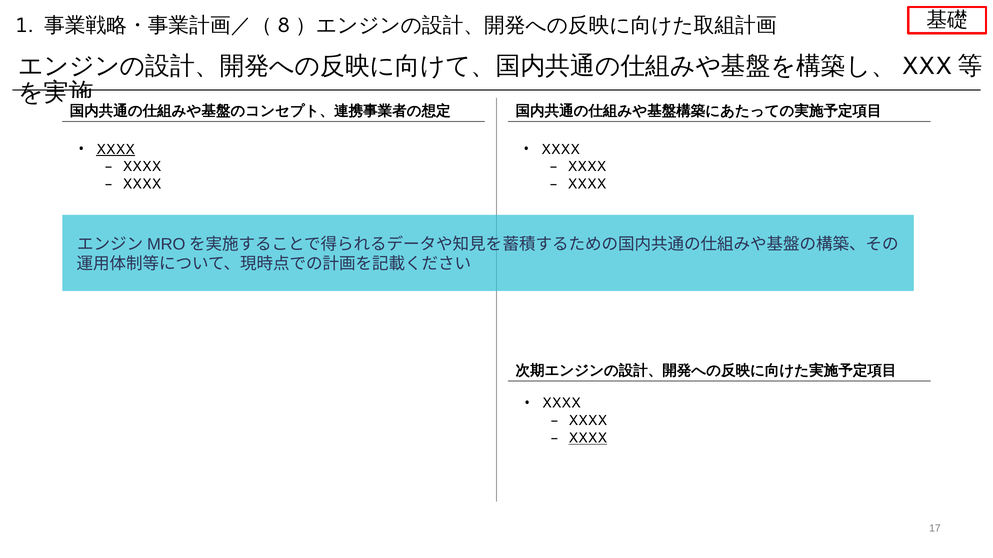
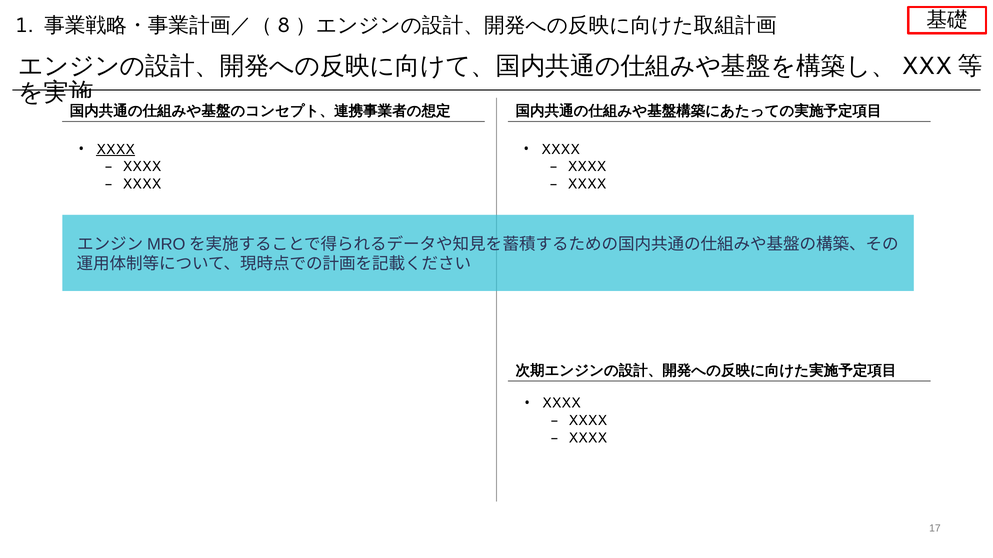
XXXX underline: present -> none (588, 438)
